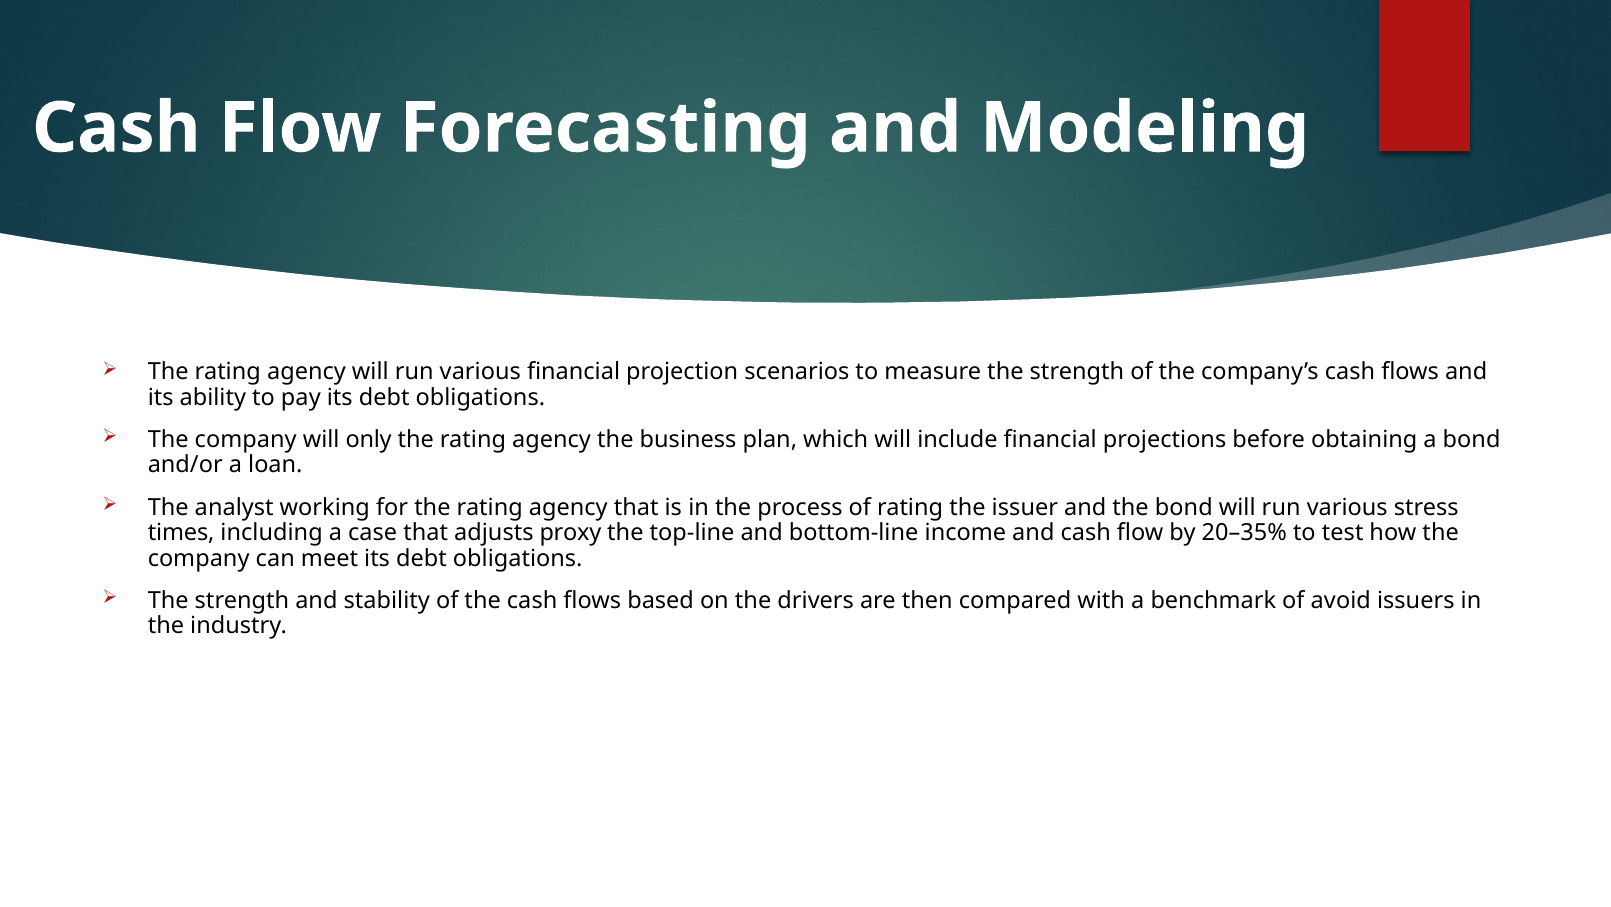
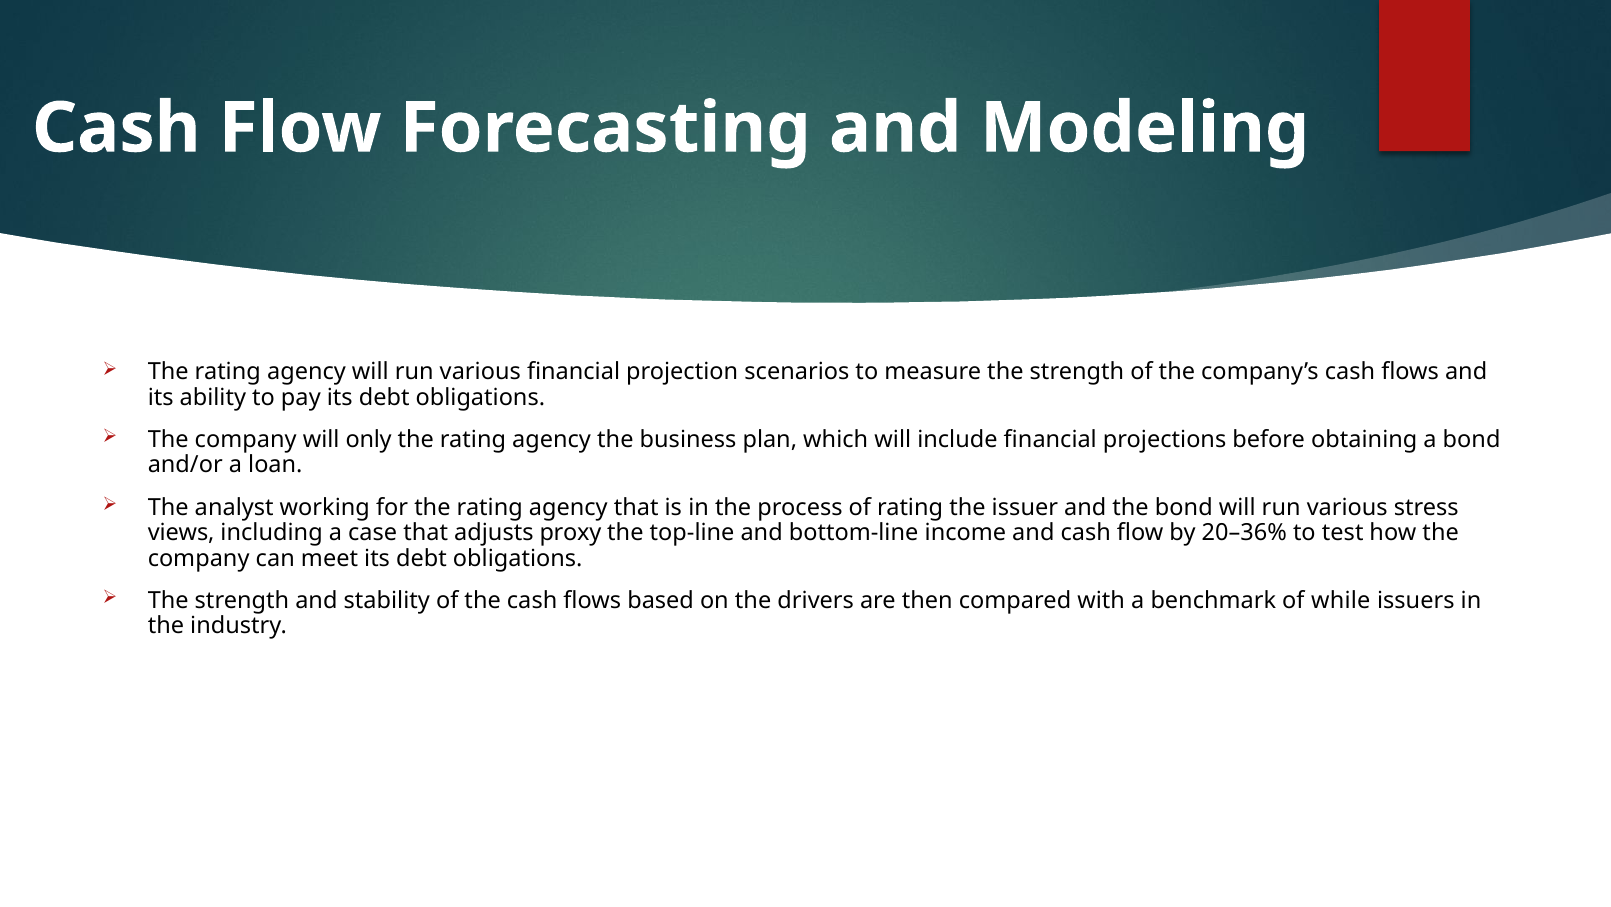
times: times -> views (181, 533)
20–35%: 20–35% -> 20–36% (1244, 533)
avoid: avoid -> while (1341, 600)
